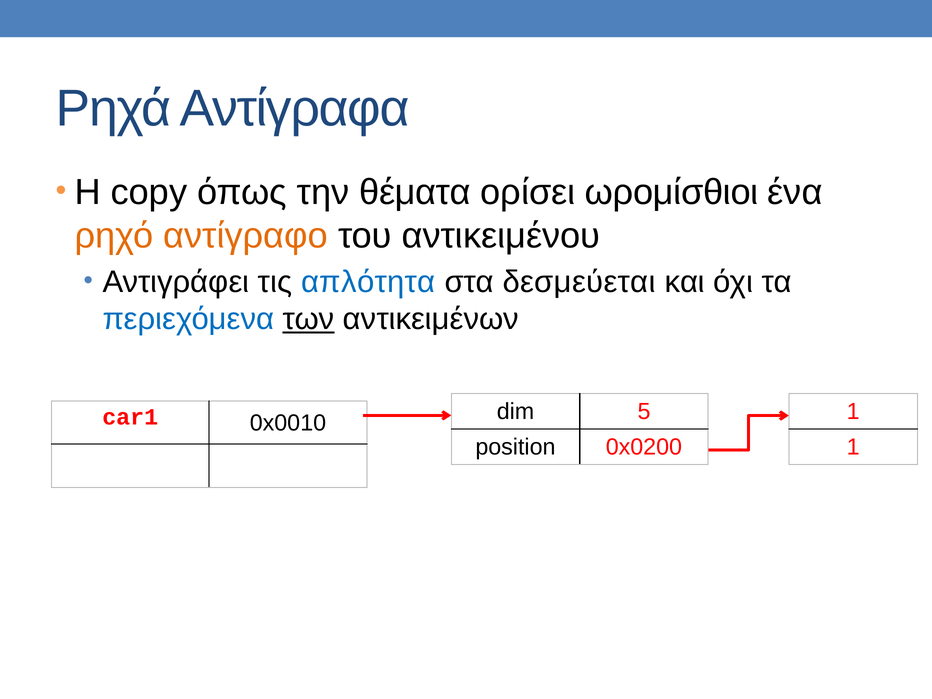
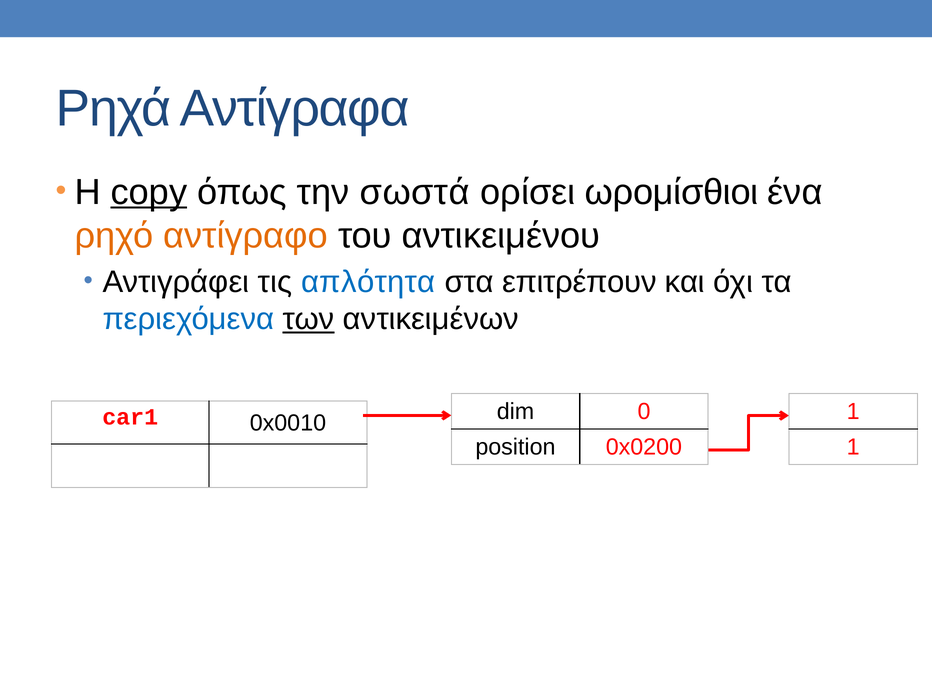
copy underline: none -> present (149, 192)
θέματα: θέματα -> σωστά (415, 192)
δεσμεύεται: δεσμεύεται -> επιτρέπουν (579, 282)
5: 5 -> 0 (644, 412)
